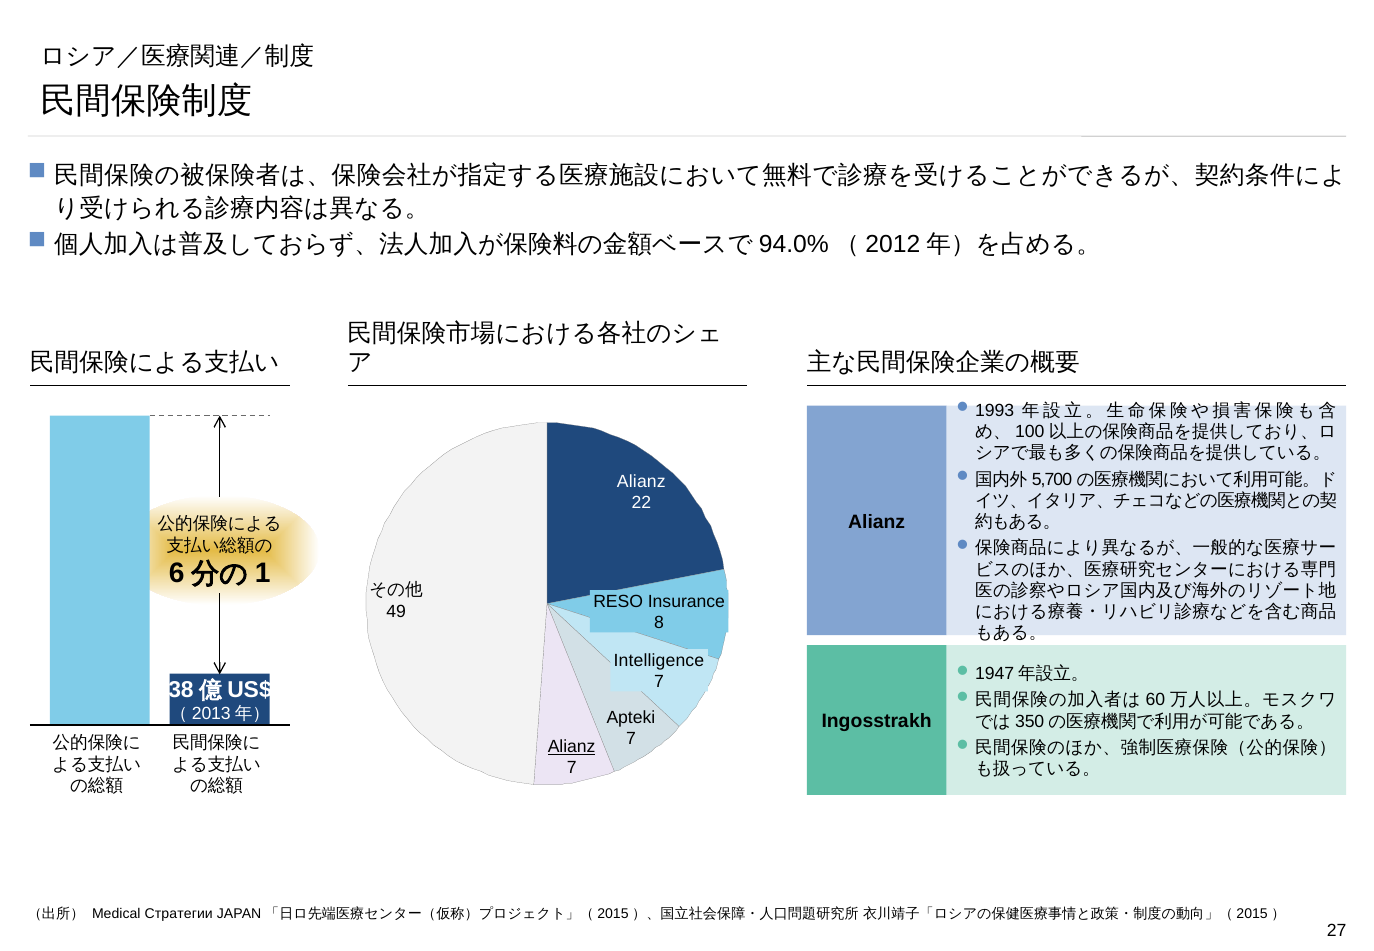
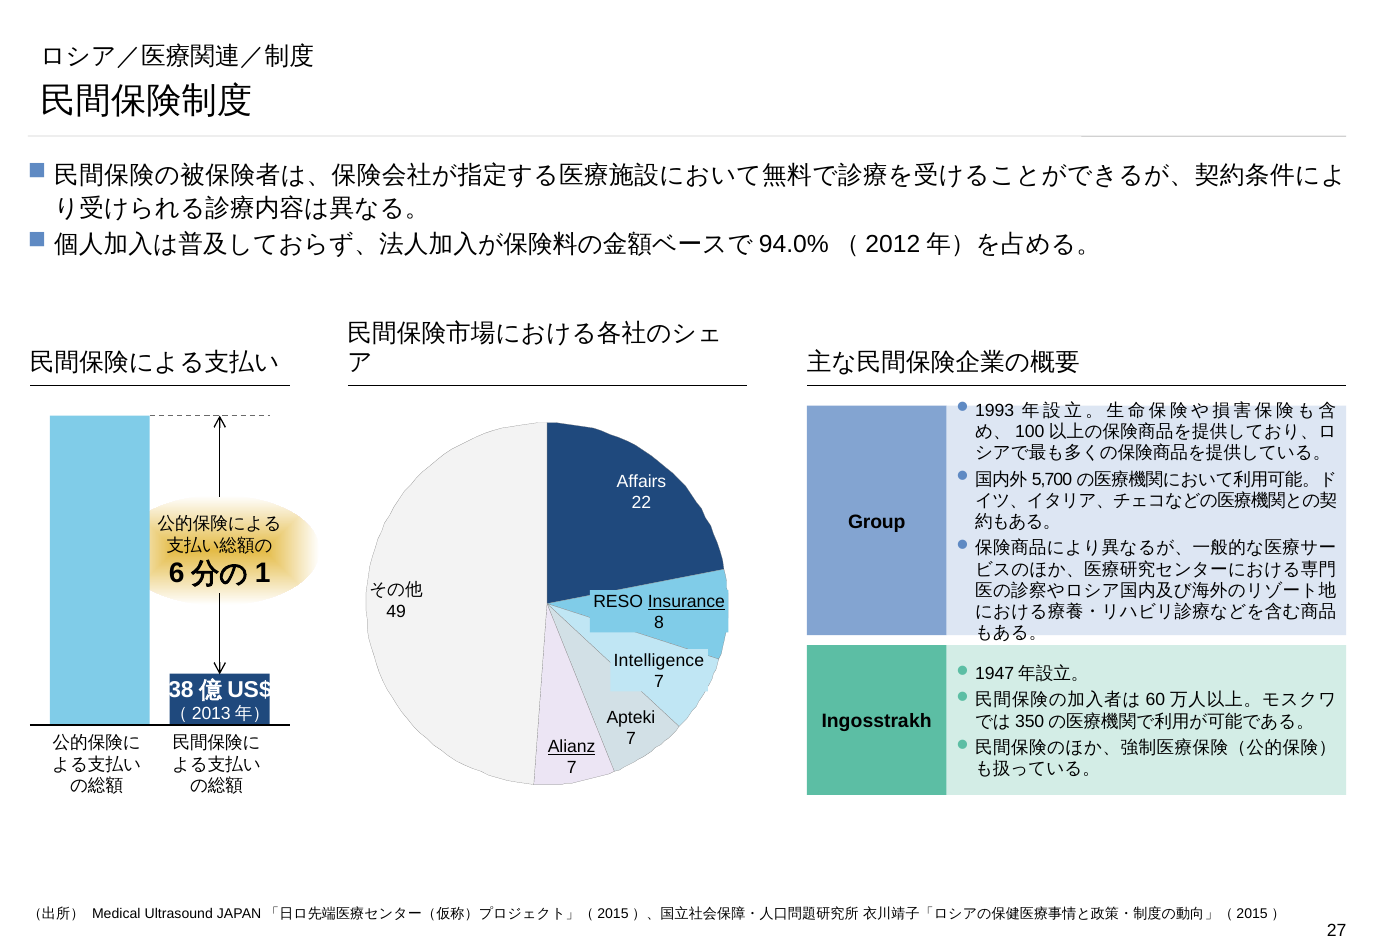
Alianz: Alianz -> Affairs (641, 482)
Alianz: Alianz -> Group (877, 522)
Insurance underline: none -> present (686, 602)
Стратегии: Стратегии -> Ultrasound (179, 914)
